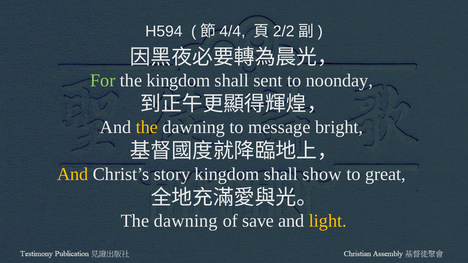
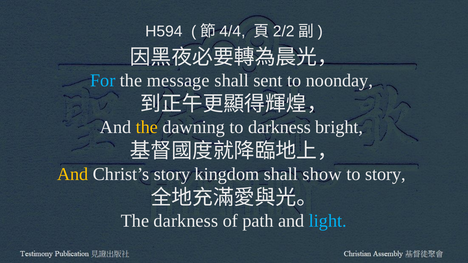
For colour: light green -> light blue (103, 81)
the kingdom: kingdom -> message (178, 81)
to message: message -> darkness (280, 127)
to great: great -> story (385, 174)
dawning: dawning -> darkness (186, 221)
save: save -> path (258, 221)
light colour: yellow -> light blue (328, 221)
